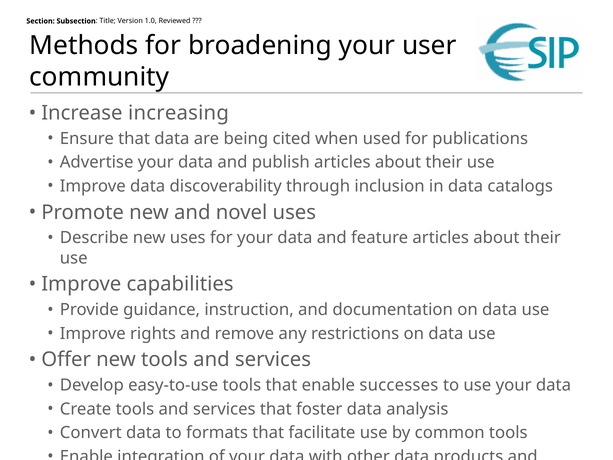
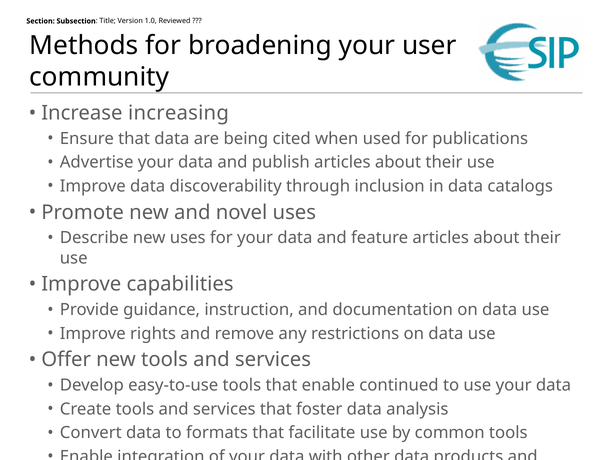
successes: successes -> continued (399, 385)
